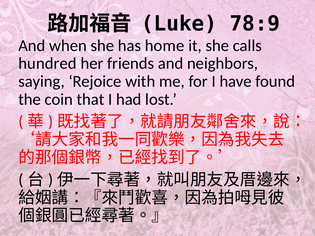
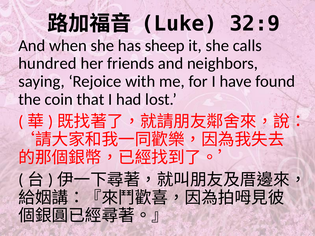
78:9: 78:9 -> 32:9 (255, 24)
home: home -> sheep (165, 46)
